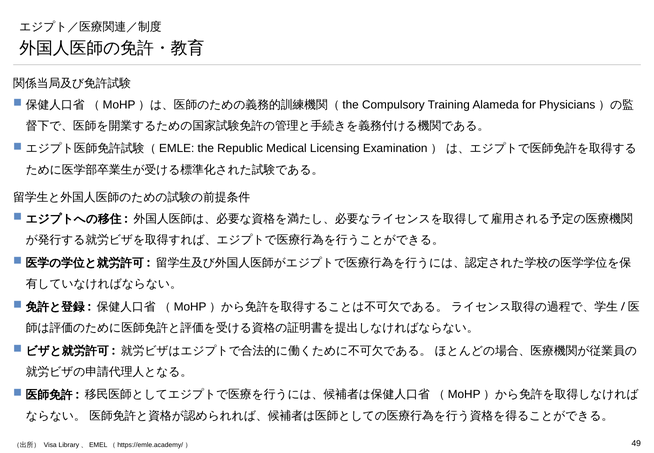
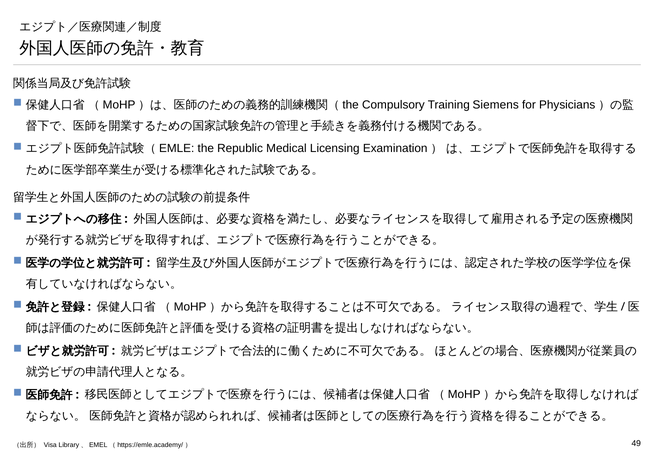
Alameda: Alameda -> Siemens (496, 105)
